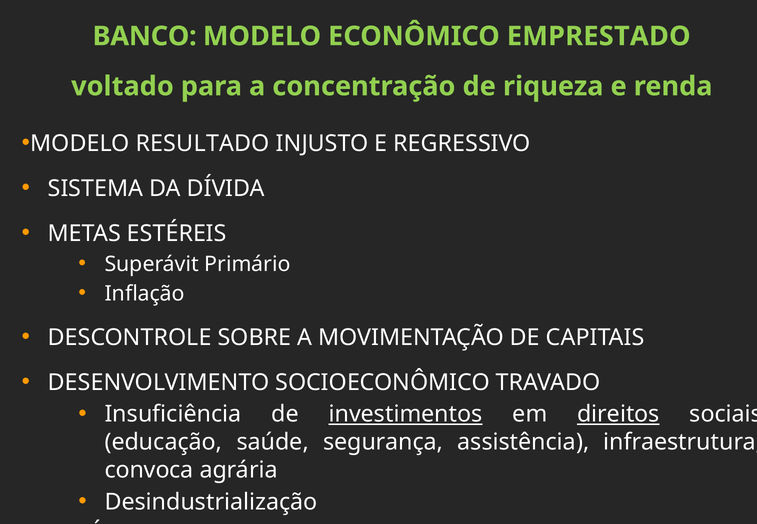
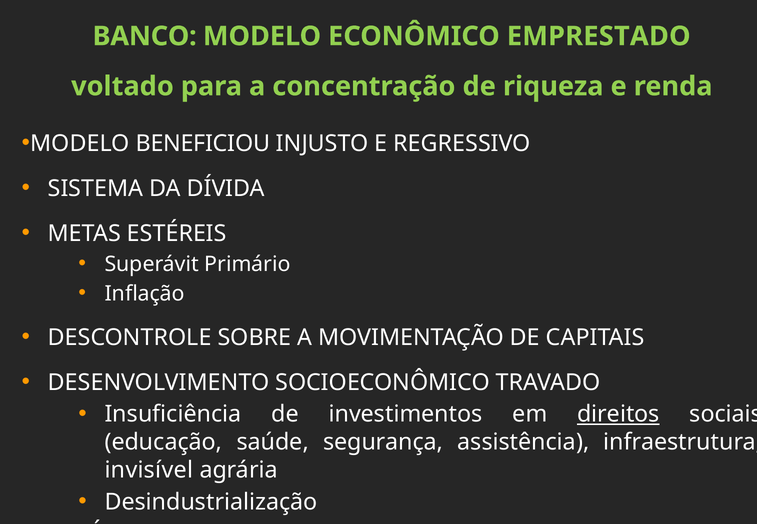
RESULTADO: RESULTADO -> BENEFICIOU (203, 144)
investimentos underline: present -> none (406, 414)
convoca: convoca -> invisível (149, 470)
